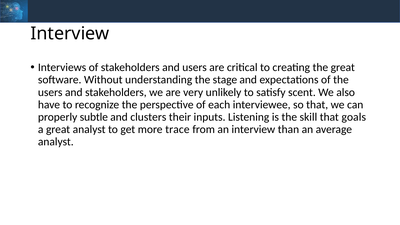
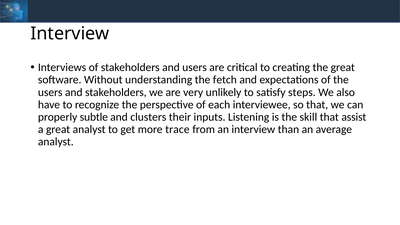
stage: stage -> fetch (225, 80)
scent: scent -> steps (302, 92)
goals: goals -> assist (354, 117)
